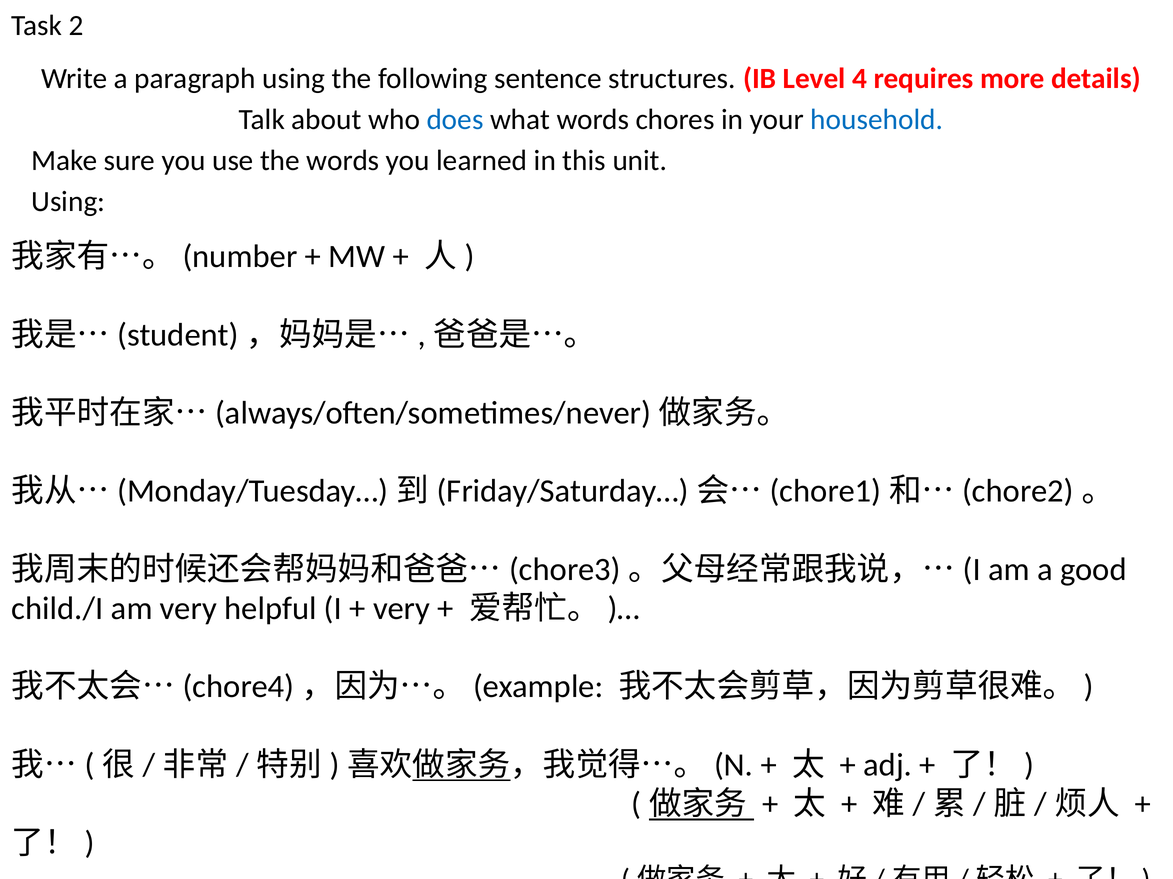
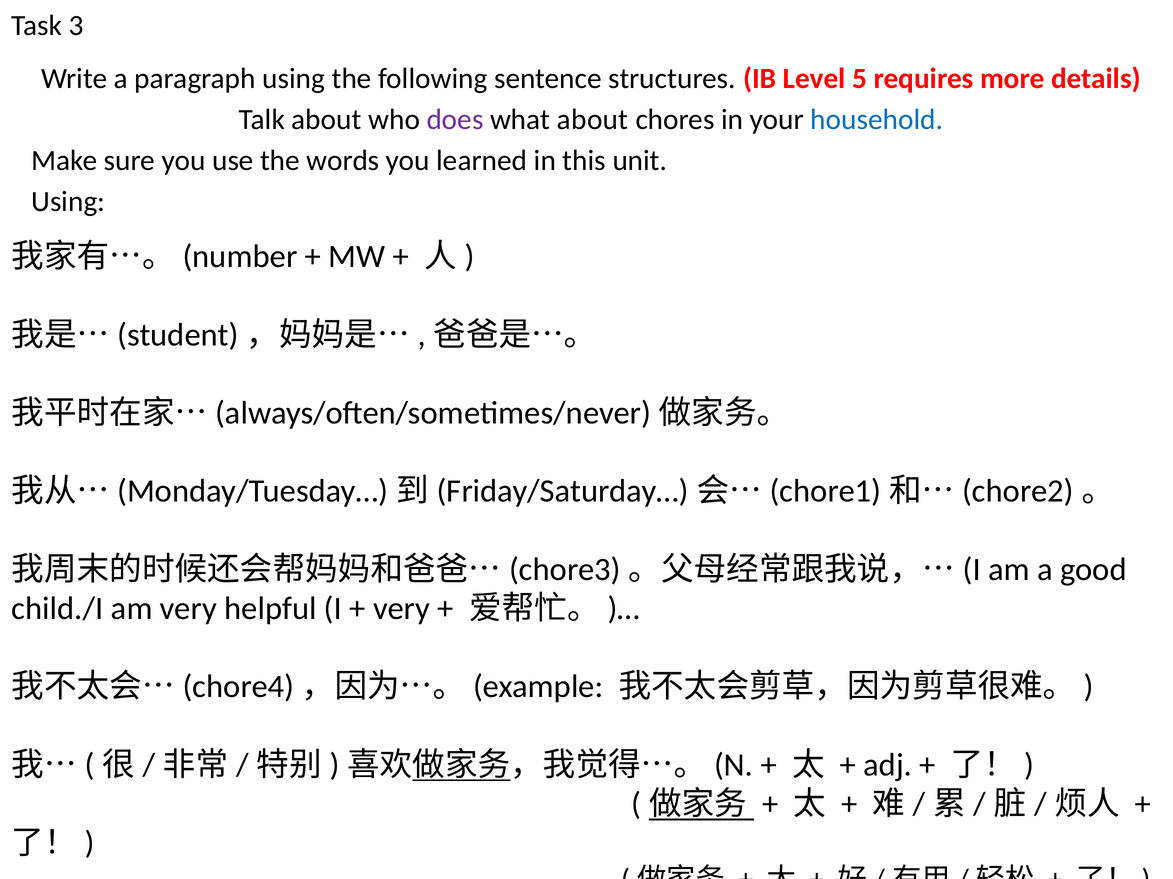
2: 2 -> 3 (76, 25)
4: 4 -> 5 (860, 79)
does colour: blue -> purple (455, 120)
what words: words -> about (593, 120)
